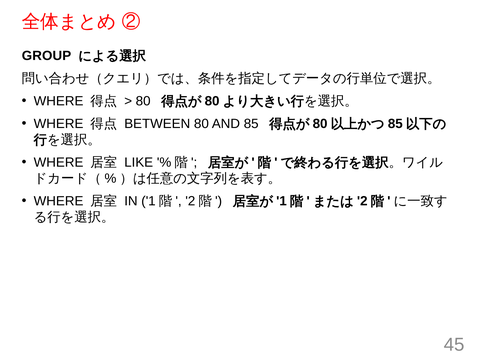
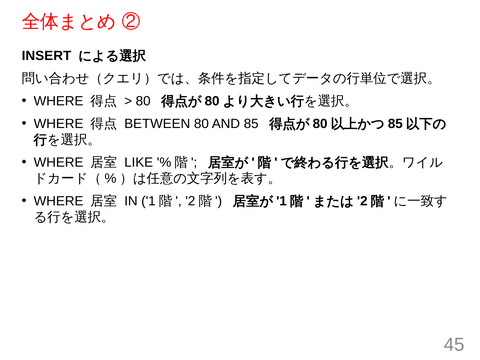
GROUP: GROUP -> INSERT (46, 56)
